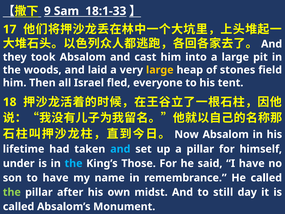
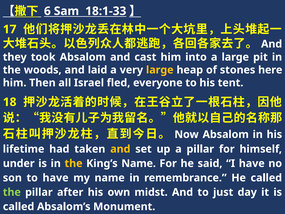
9: 9 -> 6 (47, 11)
field: field -> here (270, 70)
and colour: light blue -> yellow (120, 149)
the colour: light blue -> yellow (74, 163)
King’s Those: Those -> Name (139, 163)
still: still -> just (223, 192)
